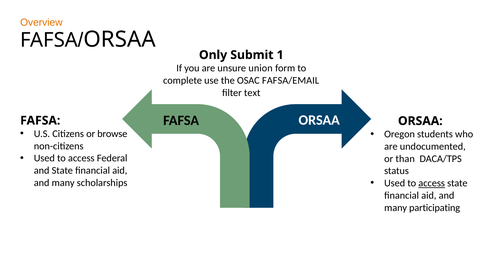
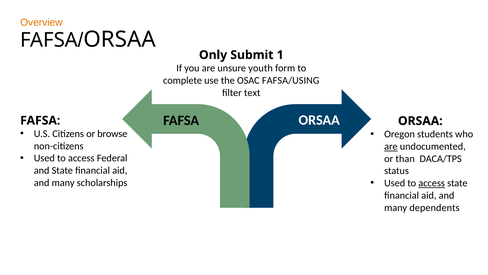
union: union -> youth (261, 68)
FAFSA/EMAIL: FAFSA/EMAIL -> FAFSA/USING (291, 80)
are underline: none -> present (391, 146)
participating: participating -> dependents (435, 207)
